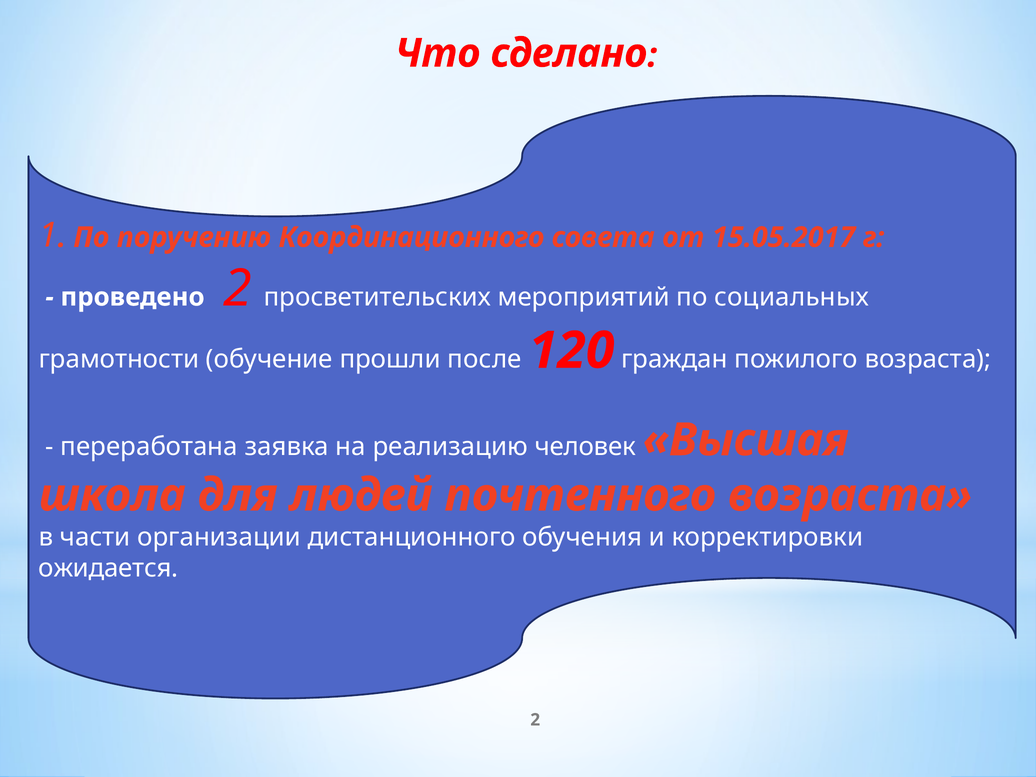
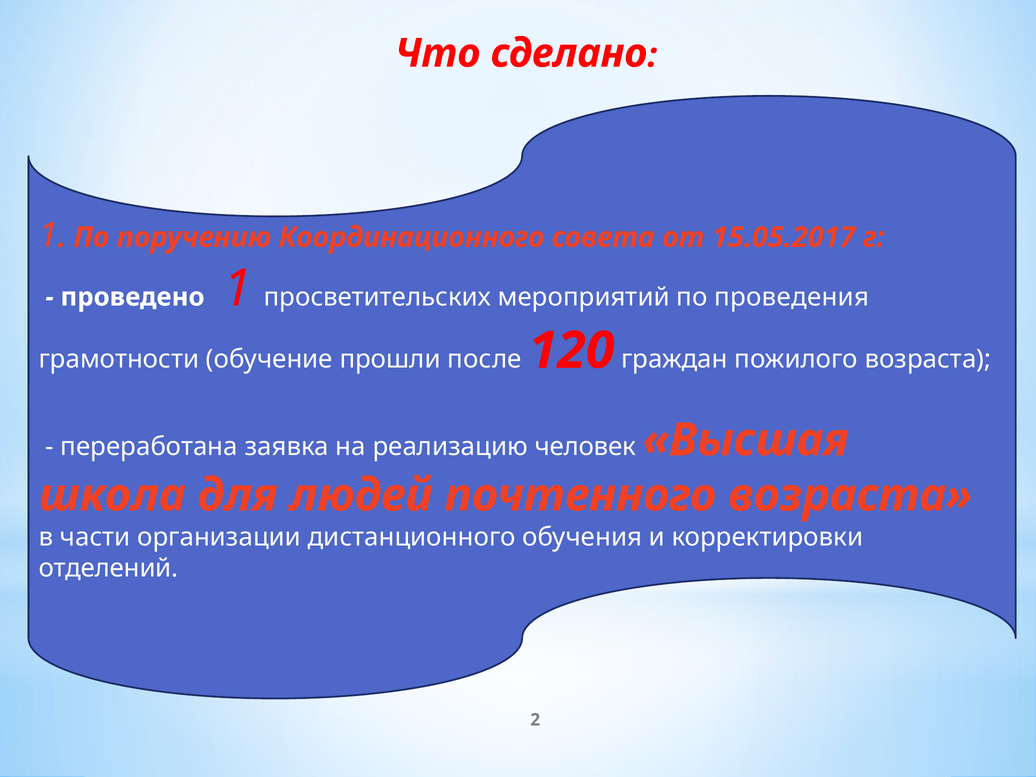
проведено 2: 2 -> 1 (238, 289)
социальных: социальных -> проведения (792, 297)
ожидается: ожидается -> отделений (108, 568)
